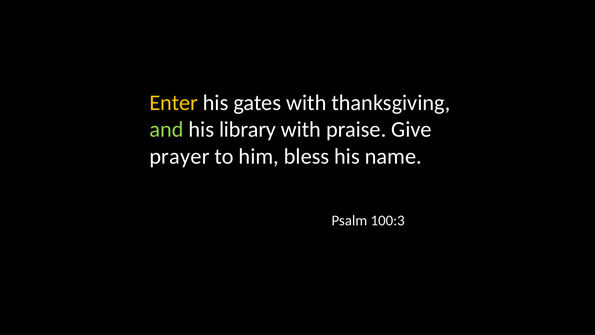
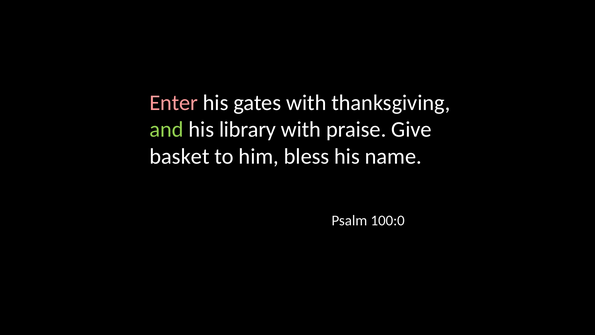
Enter colour: yellow -> pink (174, 103)
prayer: prayer -> basket (179, 156)
100:3: 100:3 -> 100:0 (388, 220)
